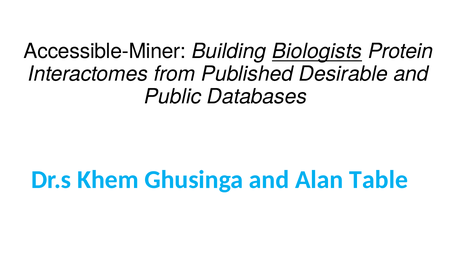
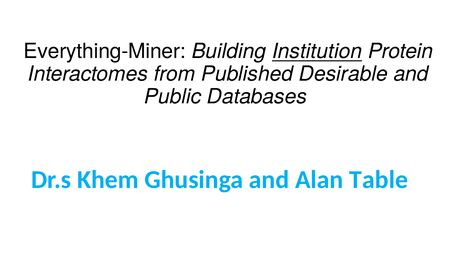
Accessible-Miner: Accessible-Miner -> Everything-Miner (105, 51)
Biologists: Biologists -> Institution (317, 51)
